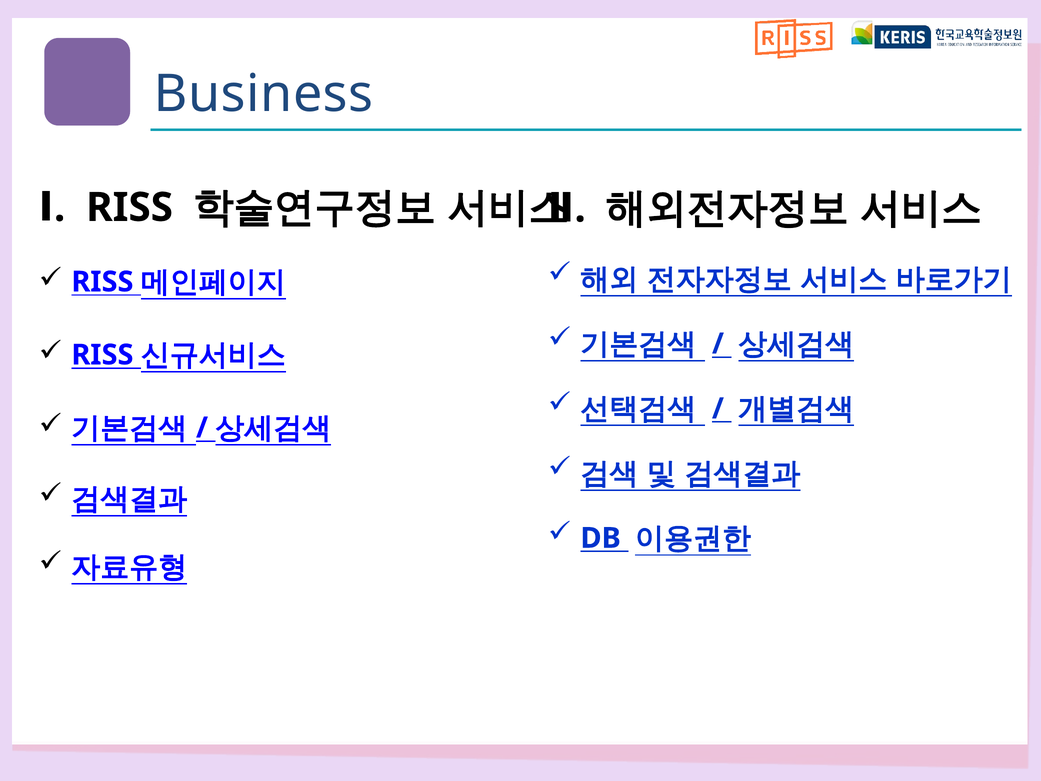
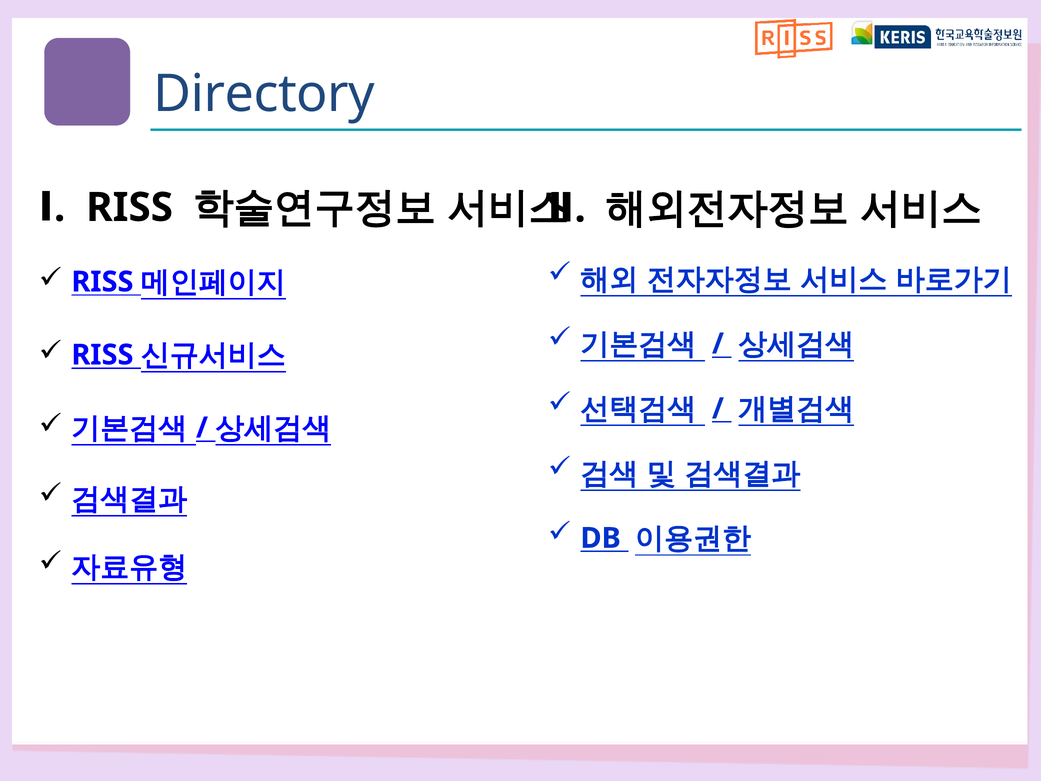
Business: Business -> Directory (264, 94)
